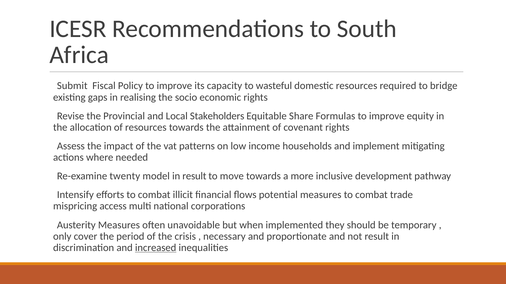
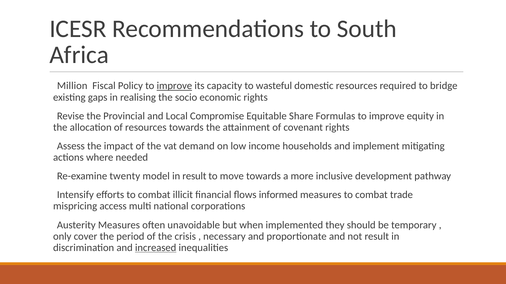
Submit: Submit -> Million (72, 86)
improve underline: none -> present (174, 86)
Stakeholders: Stakeholders -> Compromise (217, 116)
patterns: patterns -> demand (197, 146)
potential: potential -> informed (278, 195)
